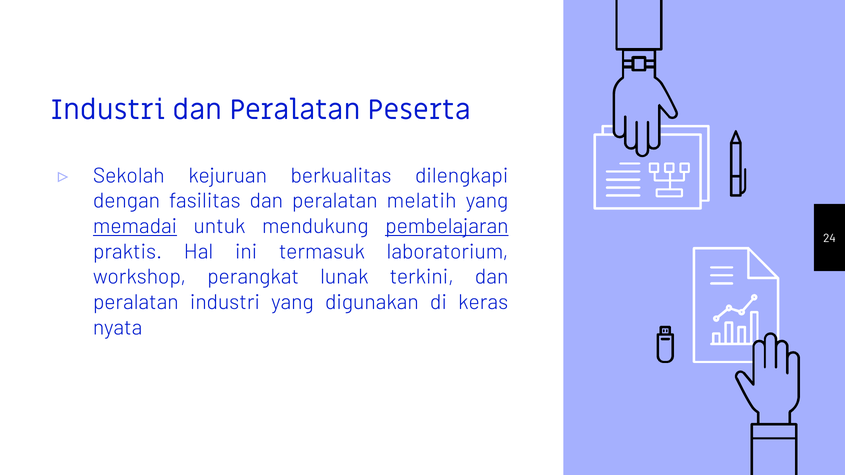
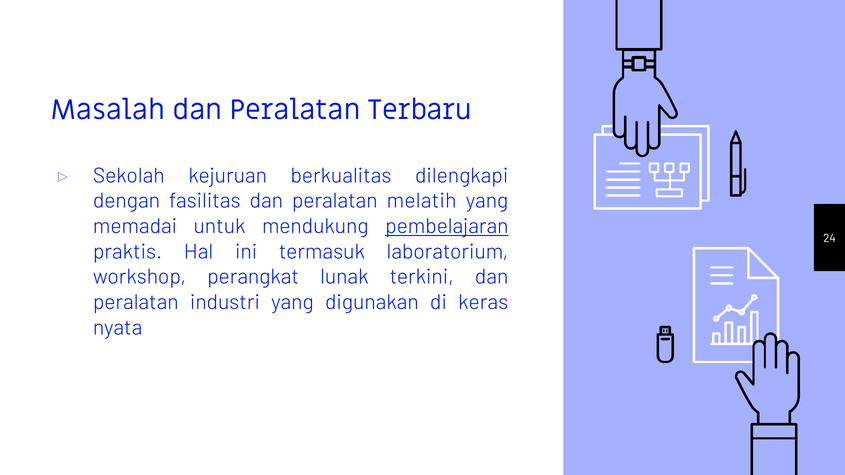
Industri: Industri -> Masalah (108, 110)
Peserta: Peserta -> Terbaru (420, 110)
memadai underline: present -> none (135, 226)
